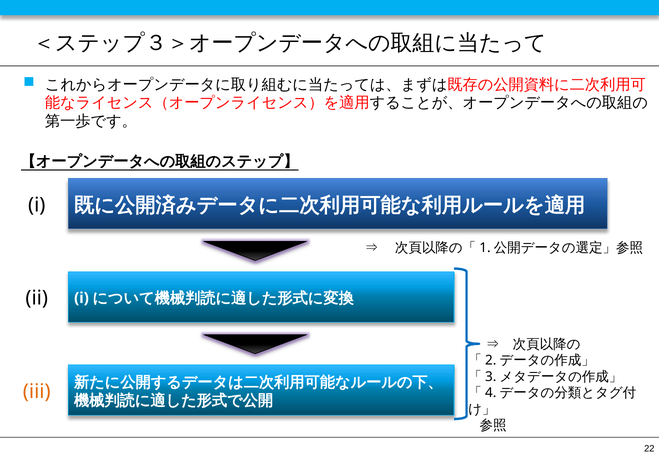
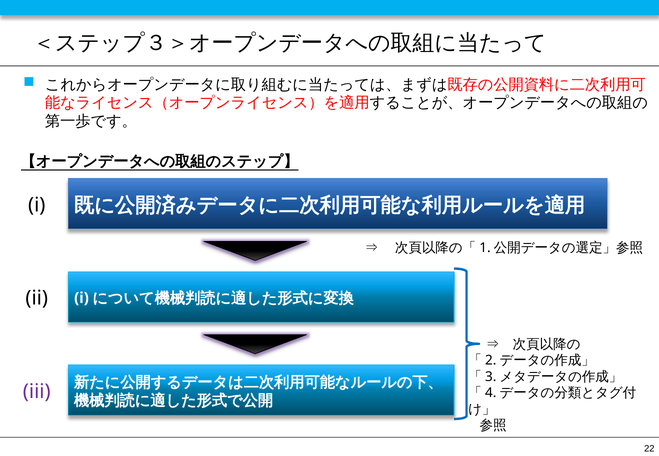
iii colour: orange -> purple (37, 392)
